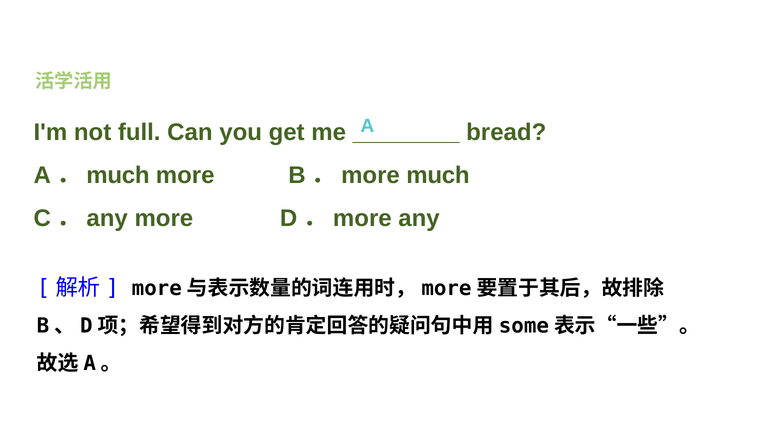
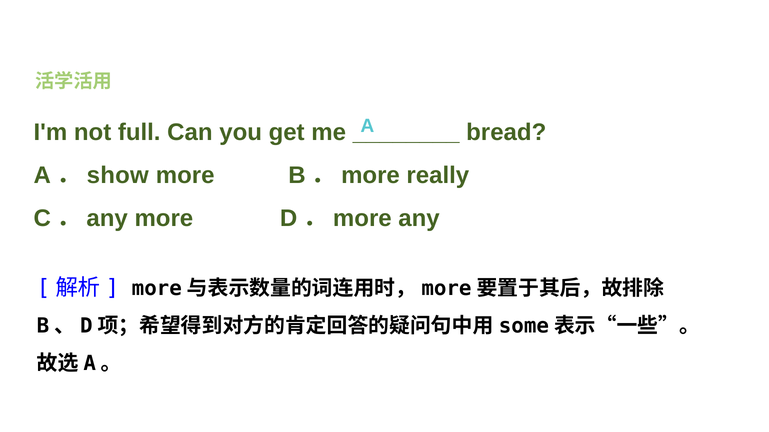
much: much -> show (118, 176)
more much: much -> really (438, 176)
